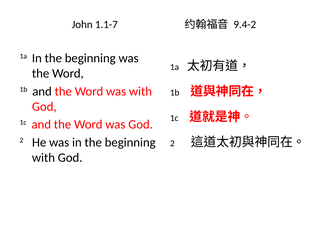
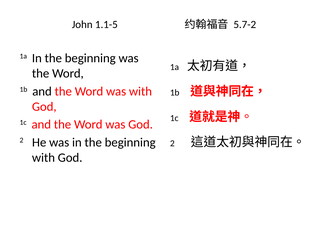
1.1-7: 1.1-7 -> 1.1-5 (106, 25)
9.4-2: 9.4-2 -> 5.7-2 (245, 25)
